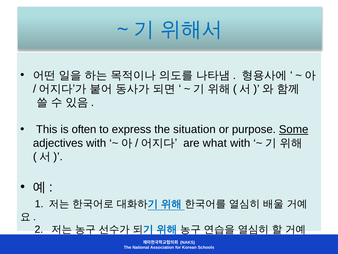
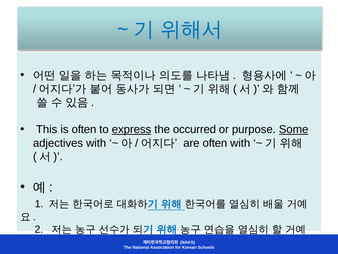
express underline: none -> present (132, 129)
situation: situation -> occurred (194, 129)
are what: what -> often (215, 143)
